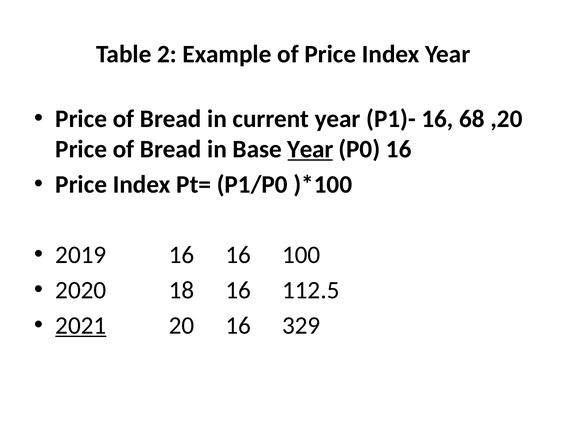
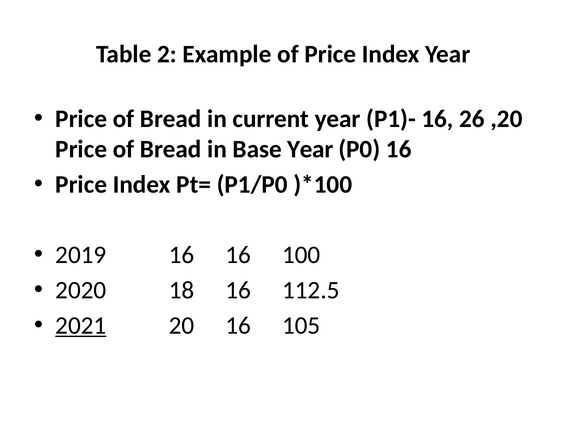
68: 68 -> 26 (472, 119)
Year underline: present -> none (310, 149)
329: 329 -> 105 (301, 326)
